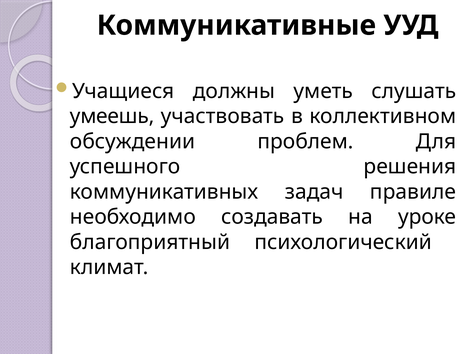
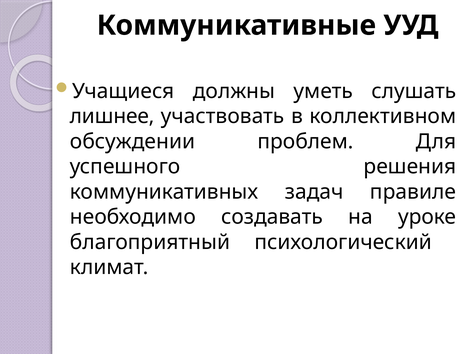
умеешь: умеешь -> лишнее (112, 116)
